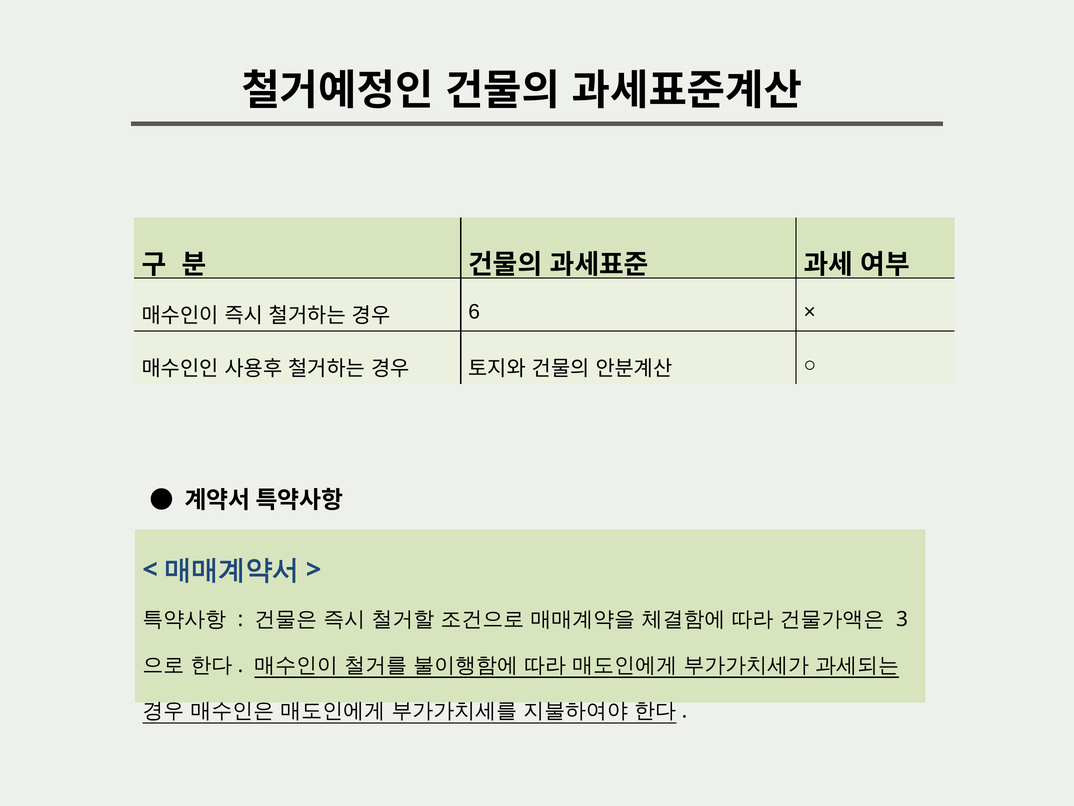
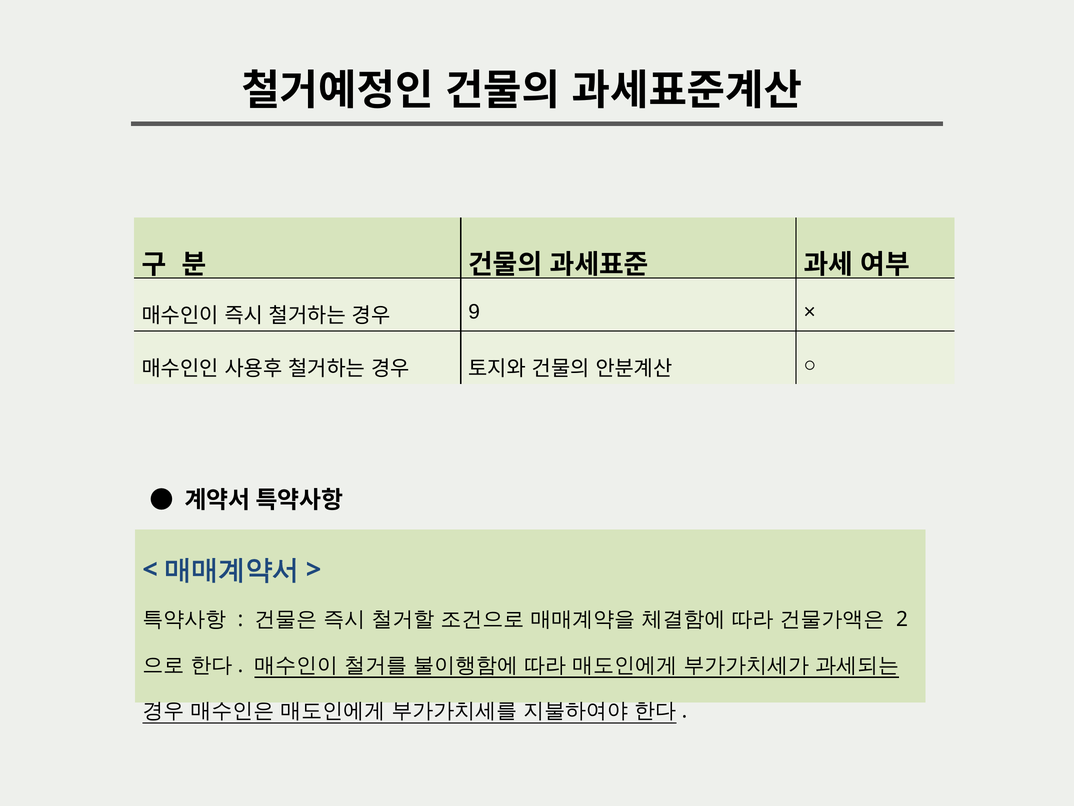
6: 6 -> 9 (474, 312)
3: 3 -> 2 (902, 619)
